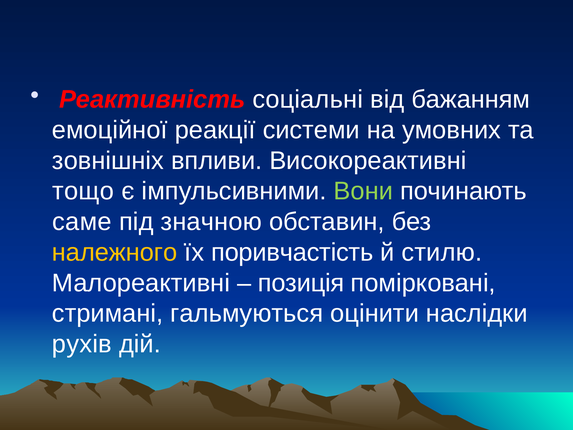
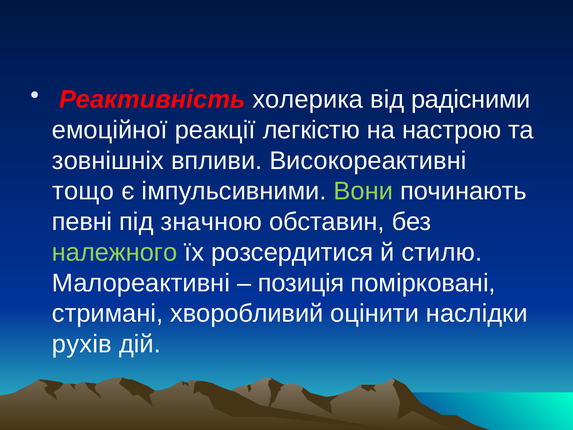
соціальні: соціальні -> холерика (308, 99)
бажанням: бажанням -> радісними (471, 99)
системи: системи -> легкістю (311, 130)
умовних: умовних -> настрою (452, 130)
саме: саме -> певні (82, 222)
належного colour: yellow -> light green (115, 252)
поривчастість: поривчастість -> розсердитися (292, 252)
гальмуються: гальмуються -> хворобливий (247, 313)
